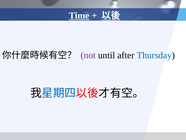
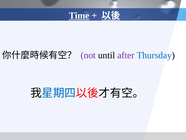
after colour: black -> purple (126, 55)
